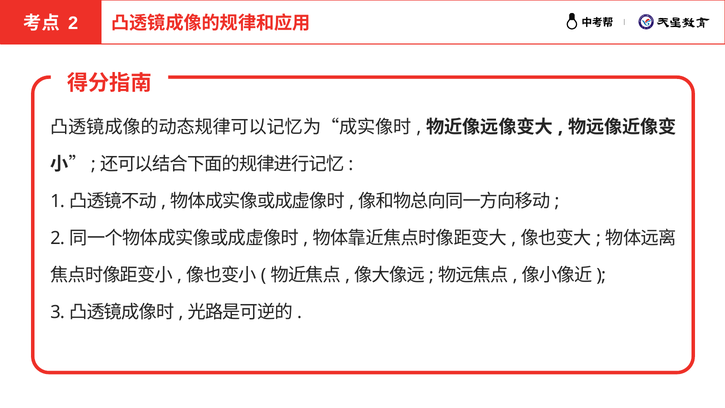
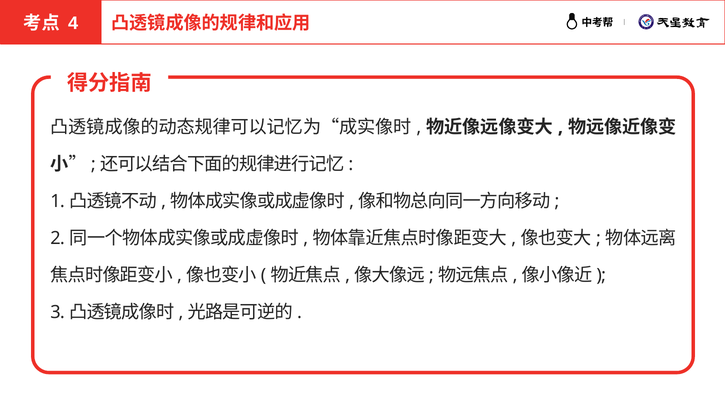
2: 2 -> 4 (73, 23)
